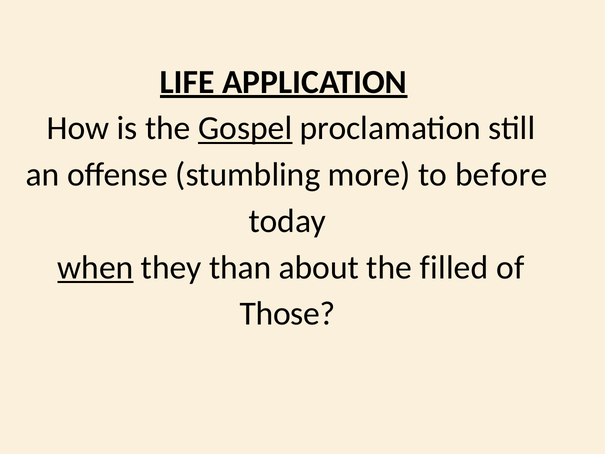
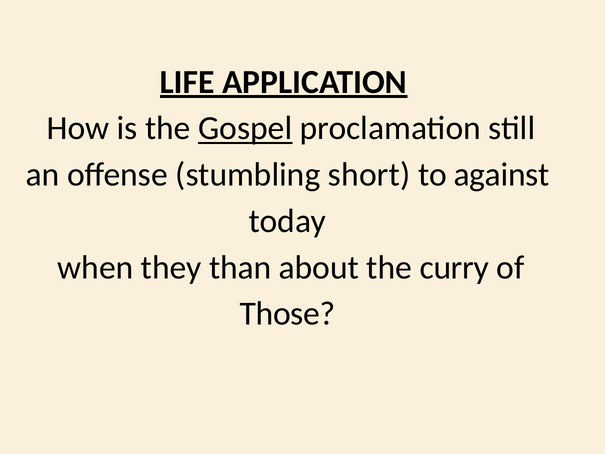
more: more -> short (369, 175)
before: before -> against (502, 175)
when underline: present -> none (95, 267)
filled: filled -> curry (454, 267)
